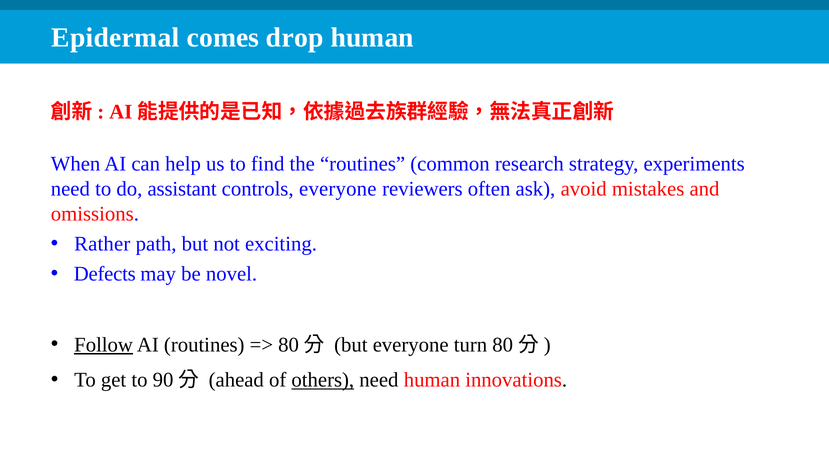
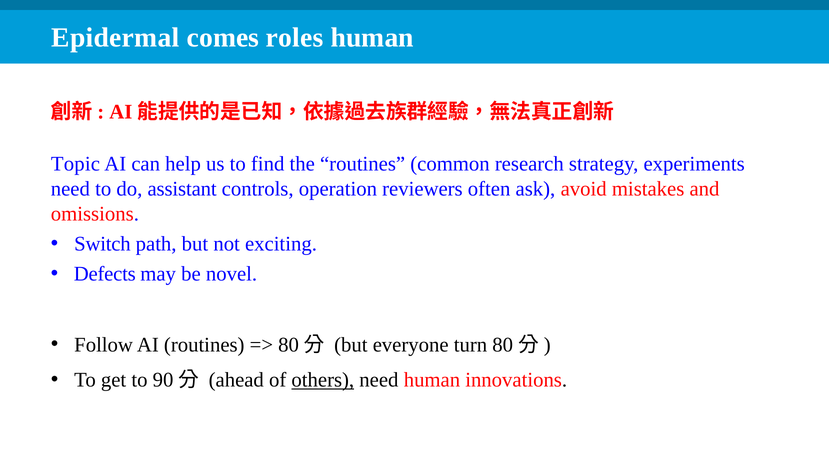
drop: drop -> roles (295, 37)
When: When -> Topic (75, 164)
controls everyone: everyone -> operation (338, 189)
Rather: Rather -> Switch (102, 244)
Follow underline: present -> none (104, 344)
